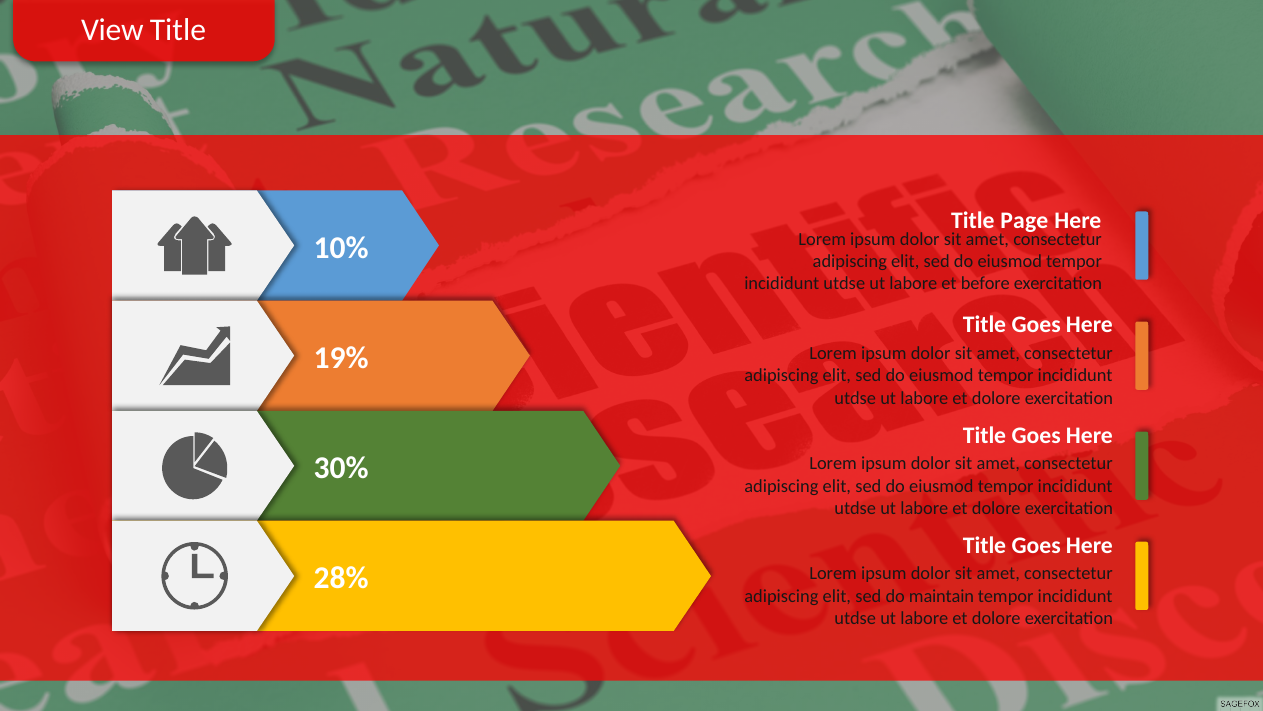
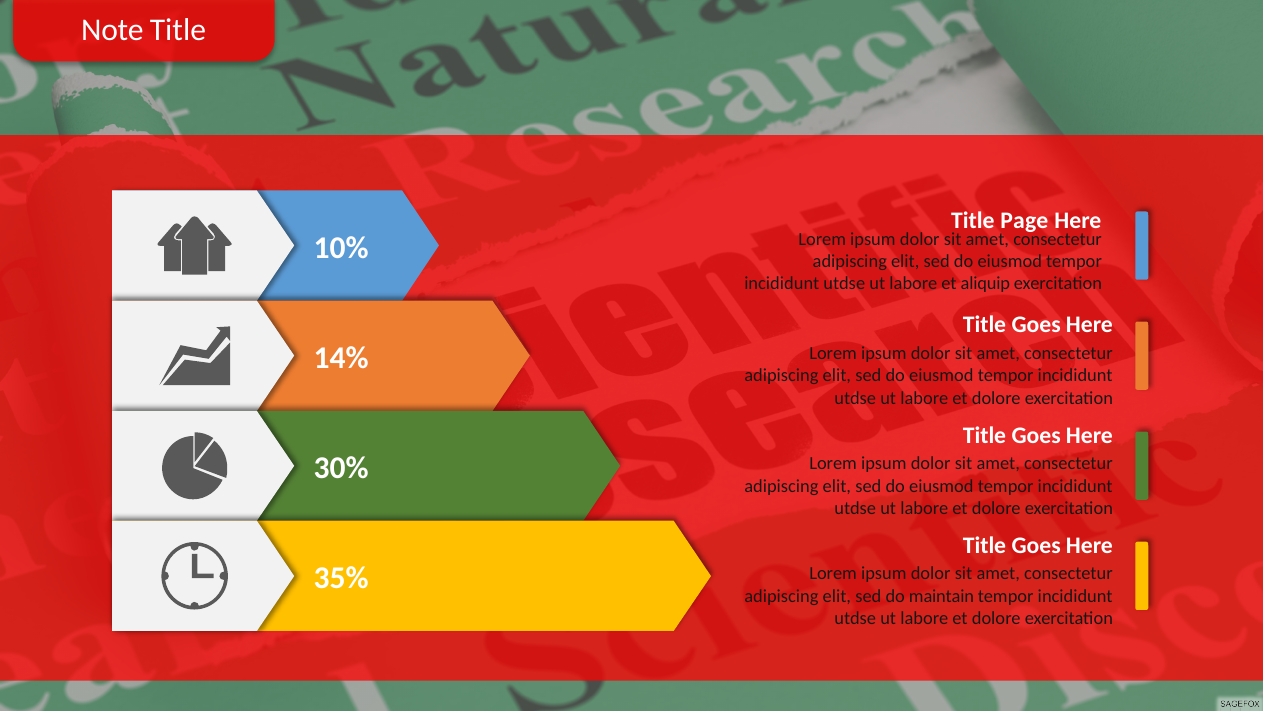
View: View -> Note (112, 30)
before: before -> aliquip (985, 283)
19%: 19% -> 14% (341, 358)
28%: 28% -> 35% (341, 578)
